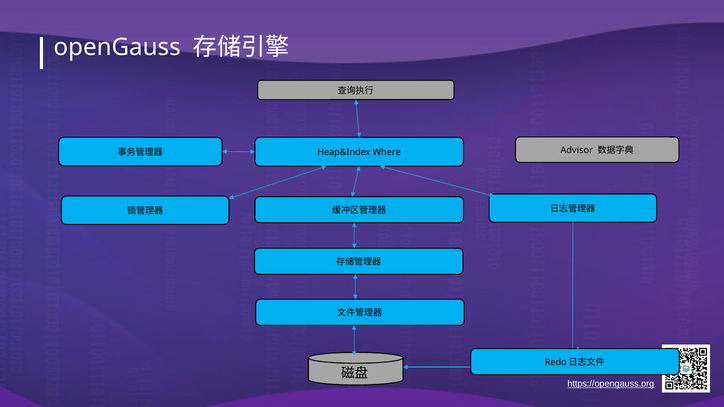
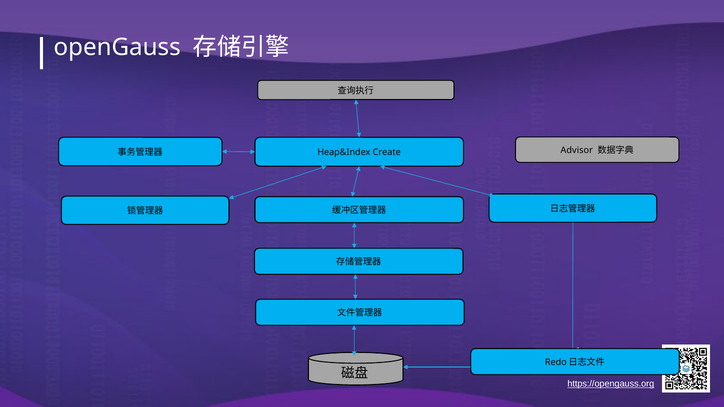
Where: Where -> Create (387, 152)
